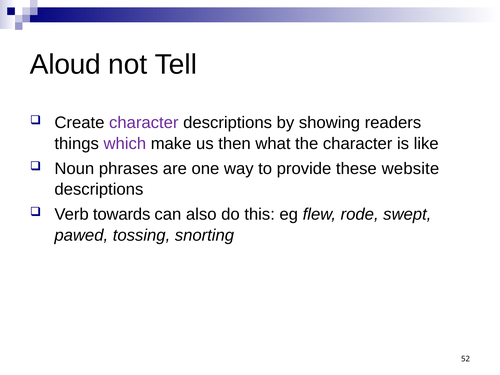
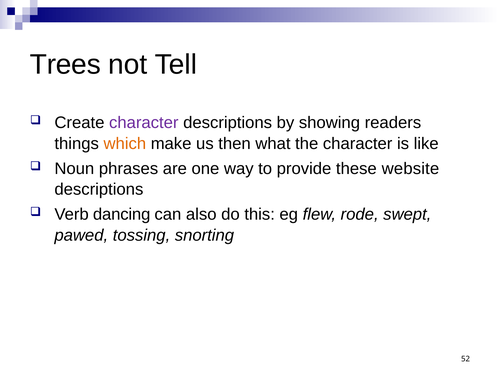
Aloud: Aloud -> Trees (65, 64)
which colour: purple -> orange (125, 144)
towards: towards -> dancing (122, 214)
